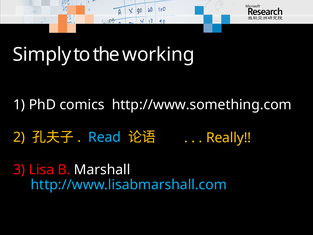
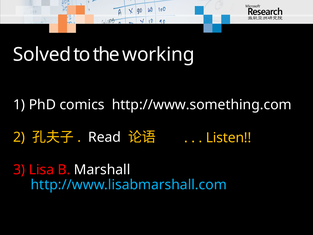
Simply: Simply -> Solved (42, 55)
Read colour: light blue -> white (105, 137)
Really: Really -> Listen (229, 138)
